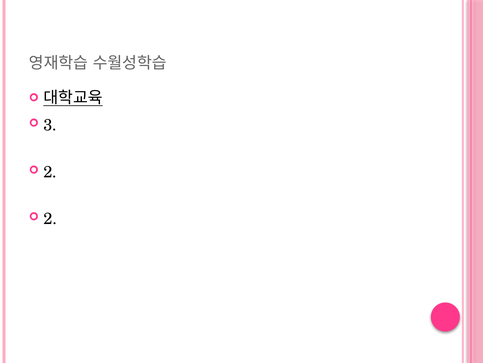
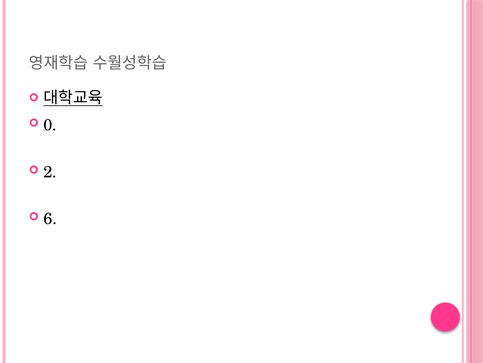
3: 3 -> 0 (50, 125)
2: 2 -> 6 (50, 218)
